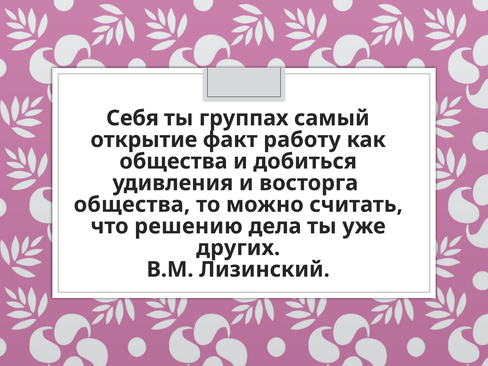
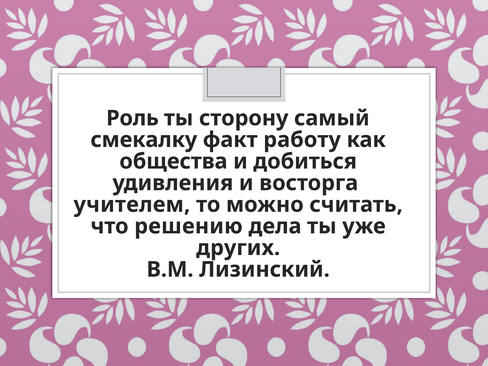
Себя: Себя -> Роль (133, 118)
группах: группах -> сторону (244, 118)
открытие: открытие -> смекалку (144, 140)
общества: общества -> учителем (132, 205)
